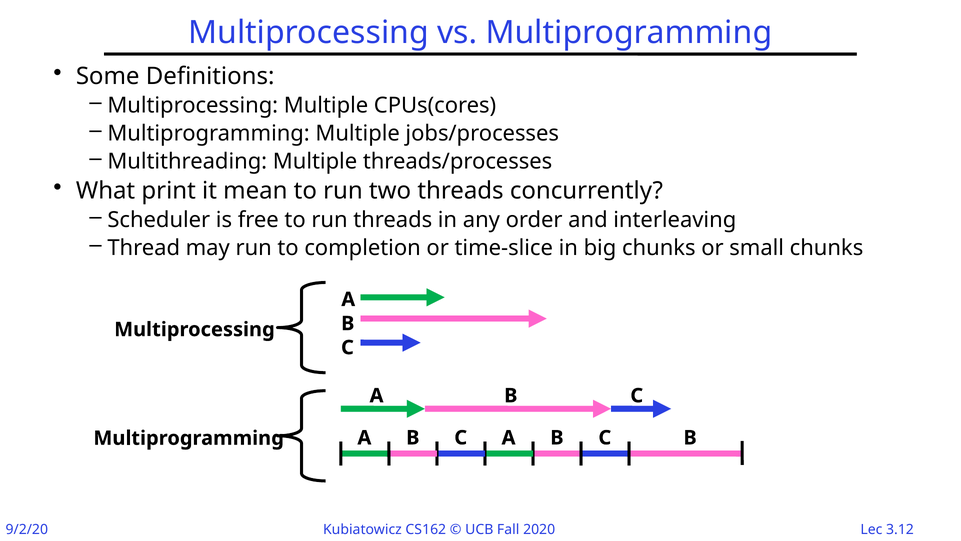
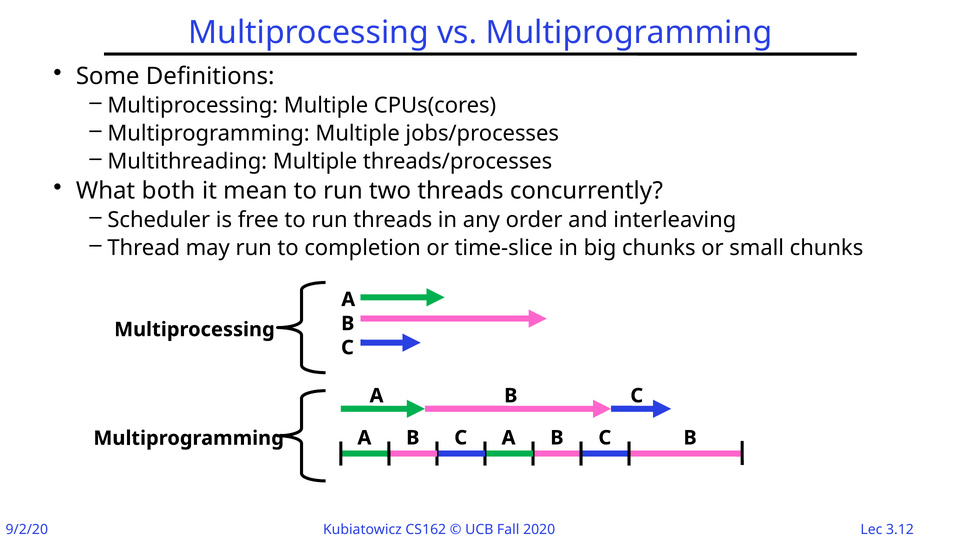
print: print -> both (169, 191)
